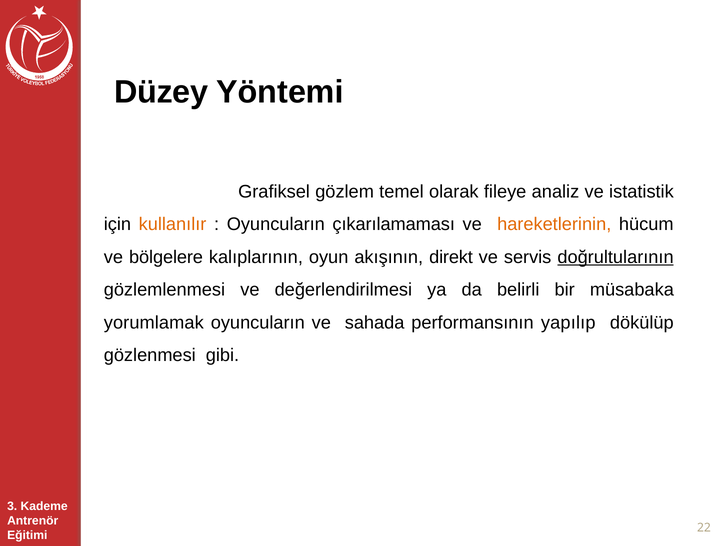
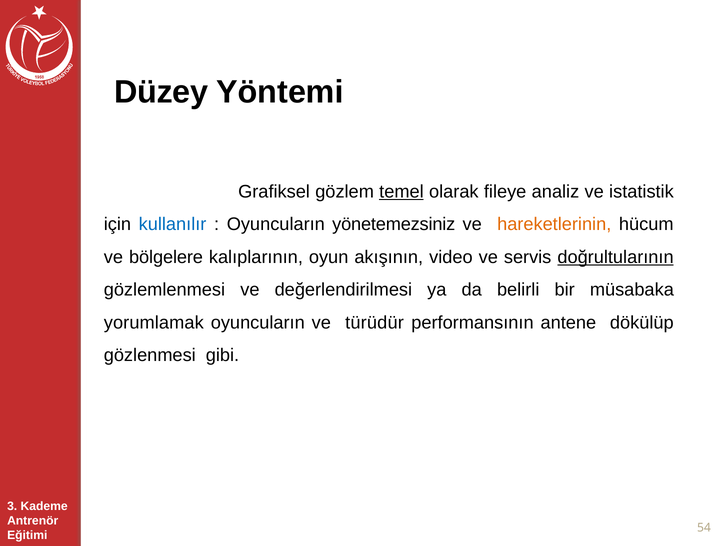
temel underline: none -> present (401, 192)
kullanılır colour: orange -> blue (173, 224)
çıkarılamaması: çıkarılamaması -> yönetemezsiniz (394, 224)
direkt: direkt -> video (451, 257)
sahada: sahada -> türüdür (375, 323)
yapılıp: yapılıp -> antene (568, 323)
22: 22 -> 54 (704, 528)
